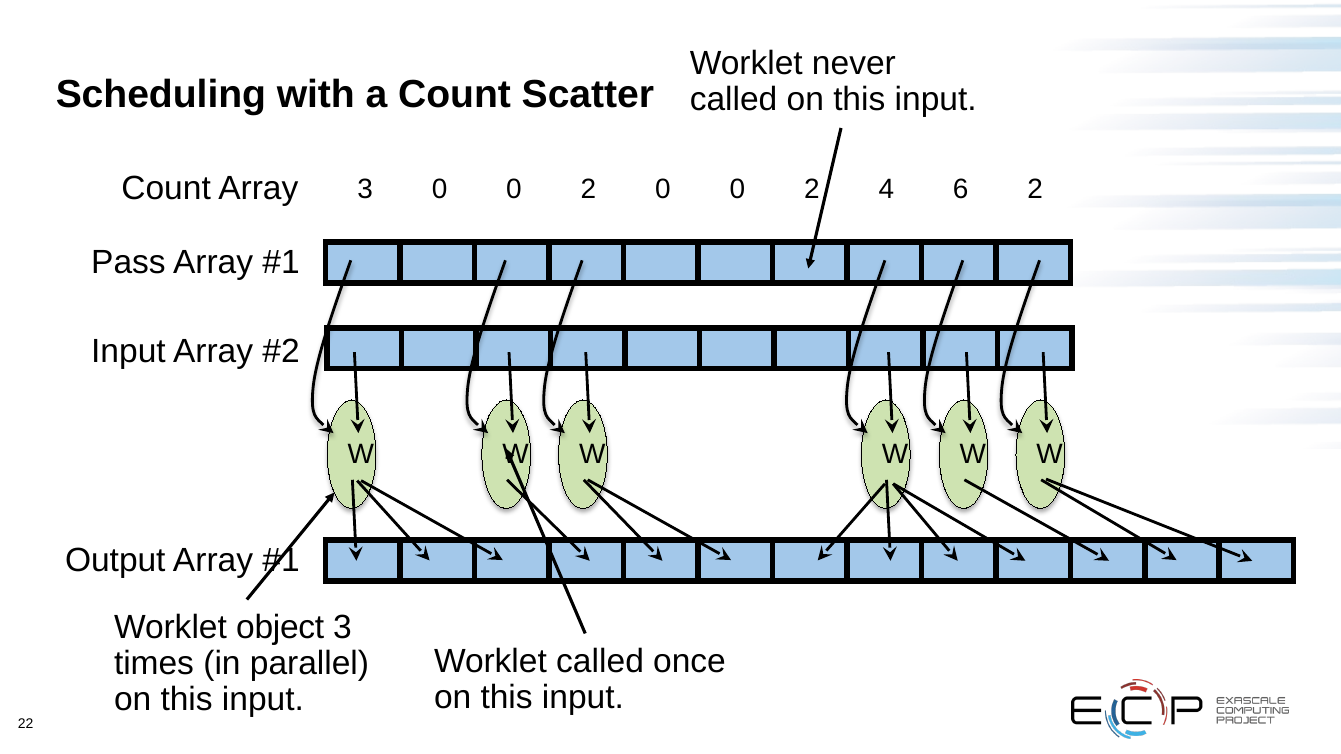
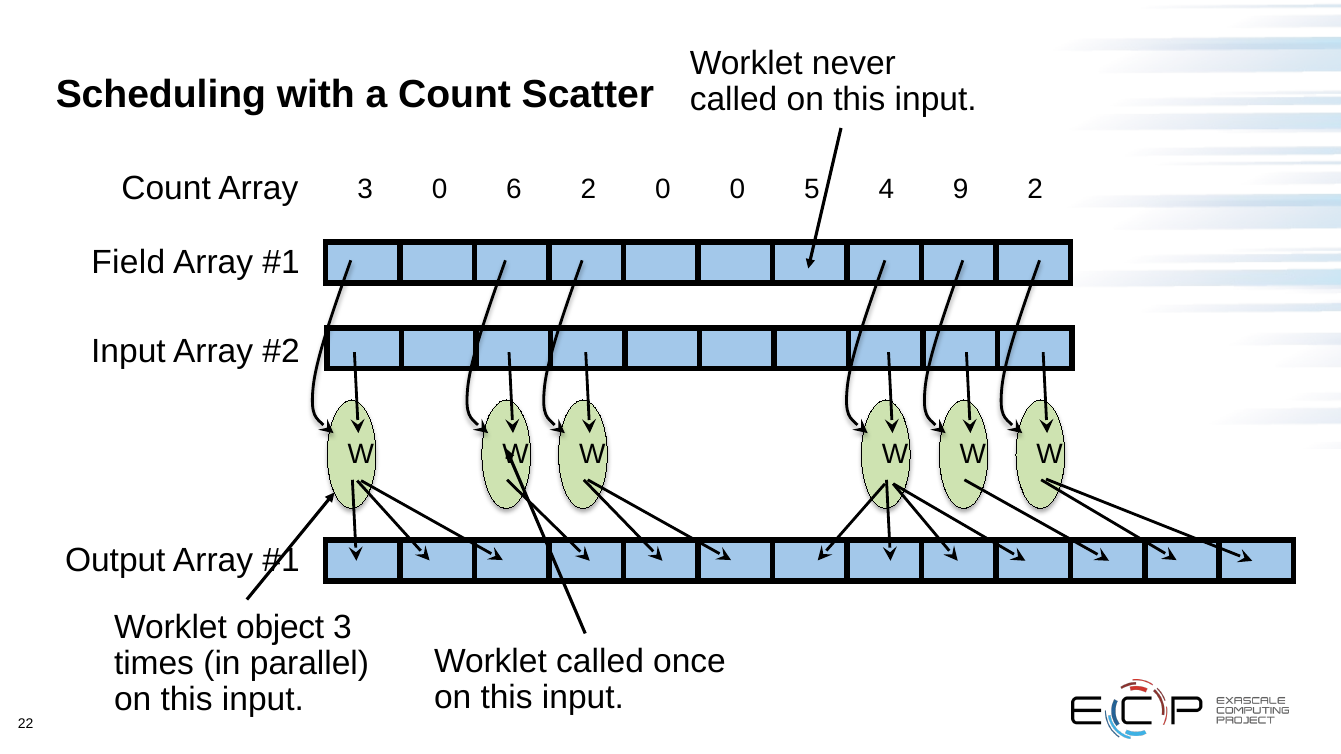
3 0 0: 0 -> 6 (514, 189)
2 0 0 2: 2 -> 5 (812, 189)
6: 6 -> 9 (961, 189)
Pass: Pass -> Field (128, 262)
